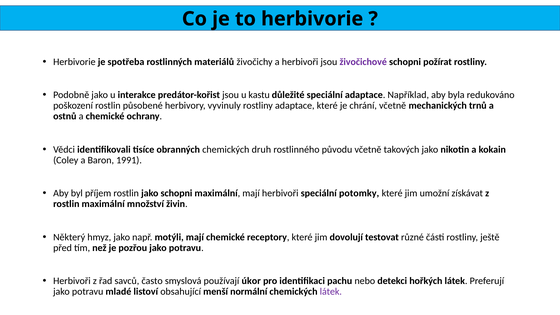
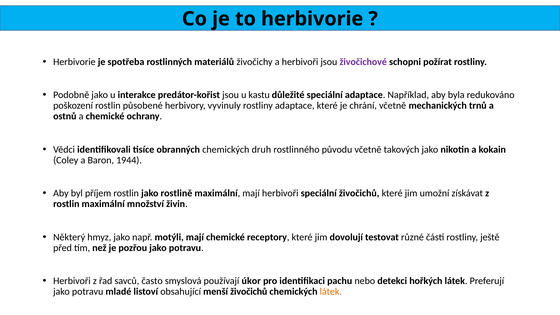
1991: 1991 -> 1944 (129, 160)
jako schopni: schopni -> rostlině (176, 193)
speciální potomky: potomky -> živočichů (359, 193)
menší normální: normální -> živočichů (249, 292)
látek colour: purple -> orange (331, 292)
